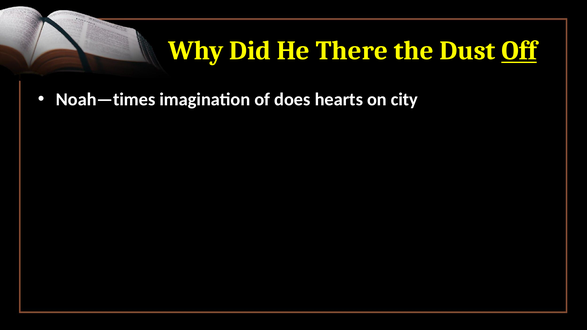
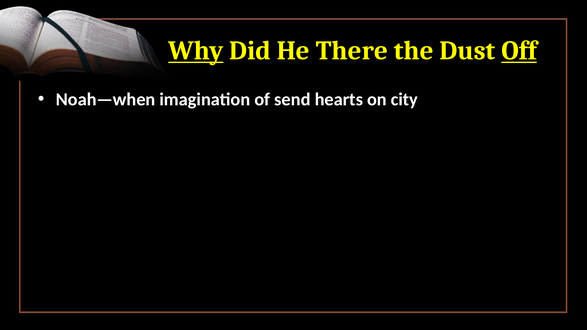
Why underline: none -> present (196, 51)
Noah—times: Noah—times -> Noah—when (106, 100)
does: does -> send (292, 100)
